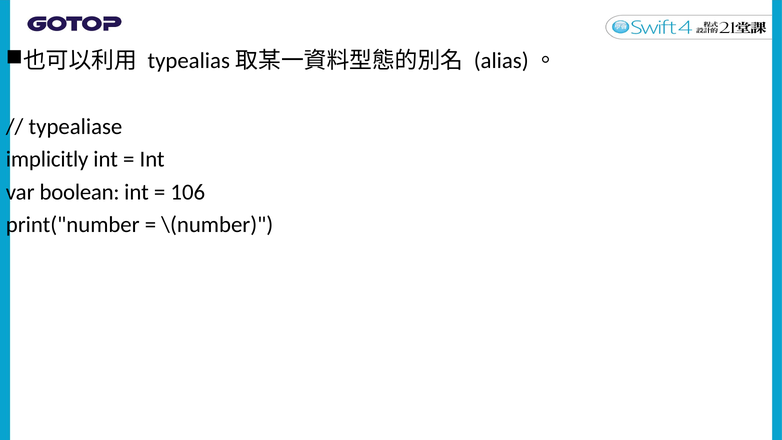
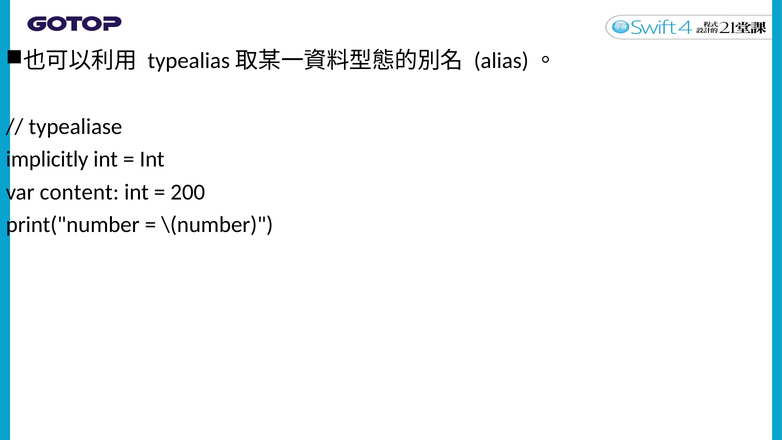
boolean: boolean -> content (79, 192)
106: 106 -> 200 (188, 192)
